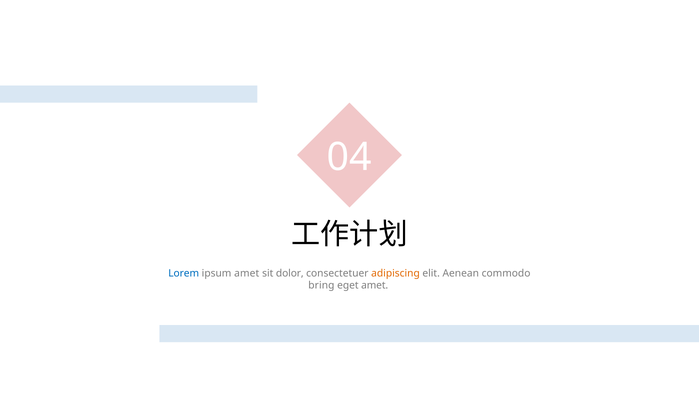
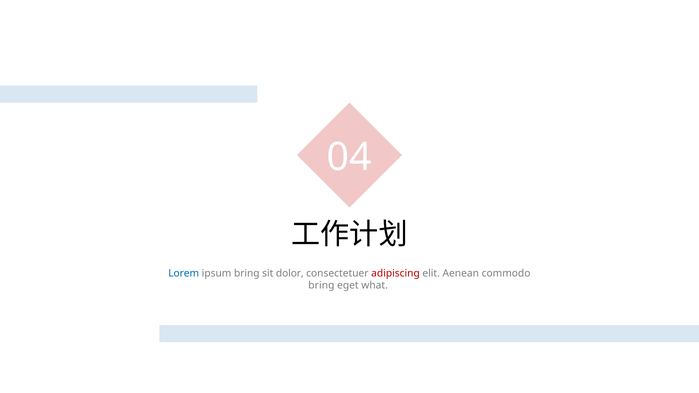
ipsum amet: amet -> bring (247, 273)
adipiscing colour: orange -> red (396, 273)
eget amet: amet -> what (375, 286)
